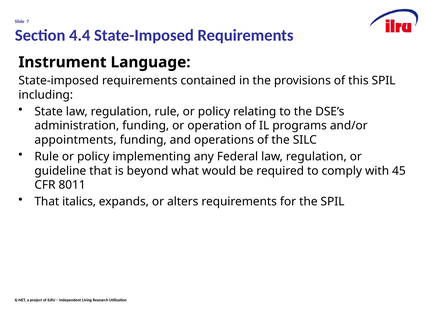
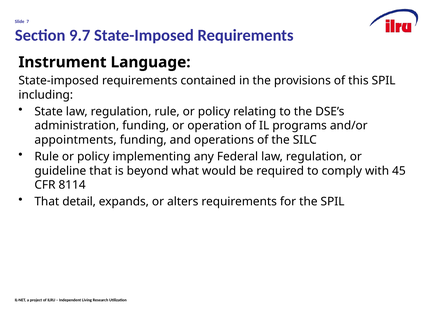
4.4: 4.4 -> 9.7 (80, 35)
8011: 8011 -> 8114 (72, 185)
italics: italics -> detail (79, 201)
